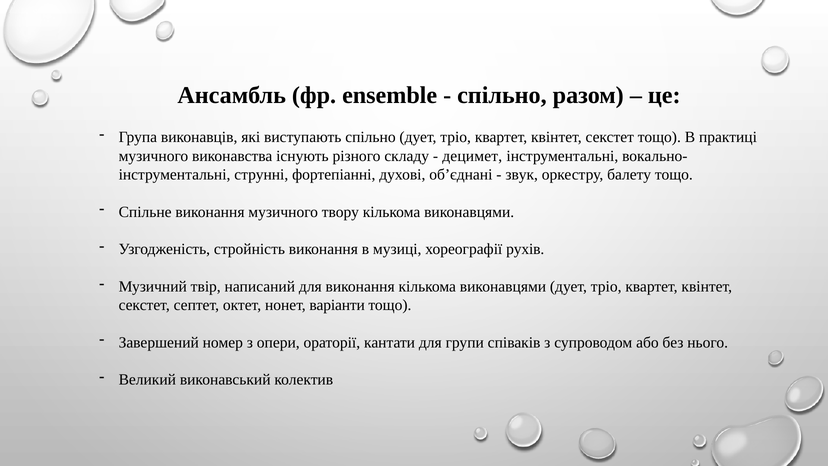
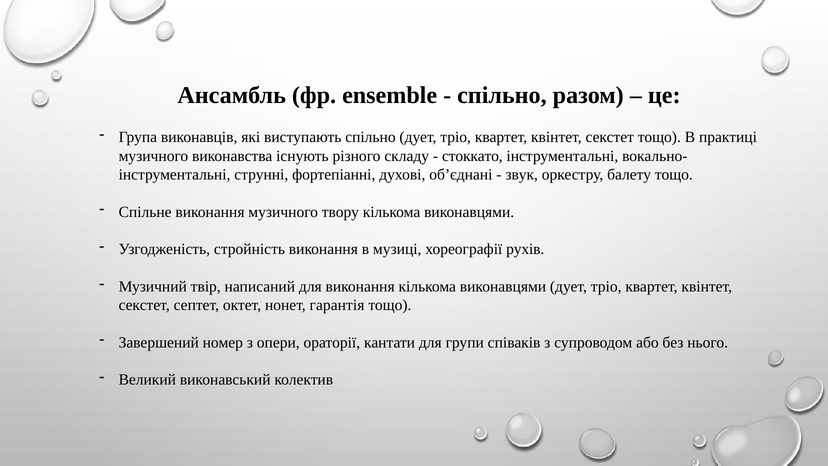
децимет: децимет -> стоккато (472, 156)
варіанти: варіанти -> гарантія (337, 305)
